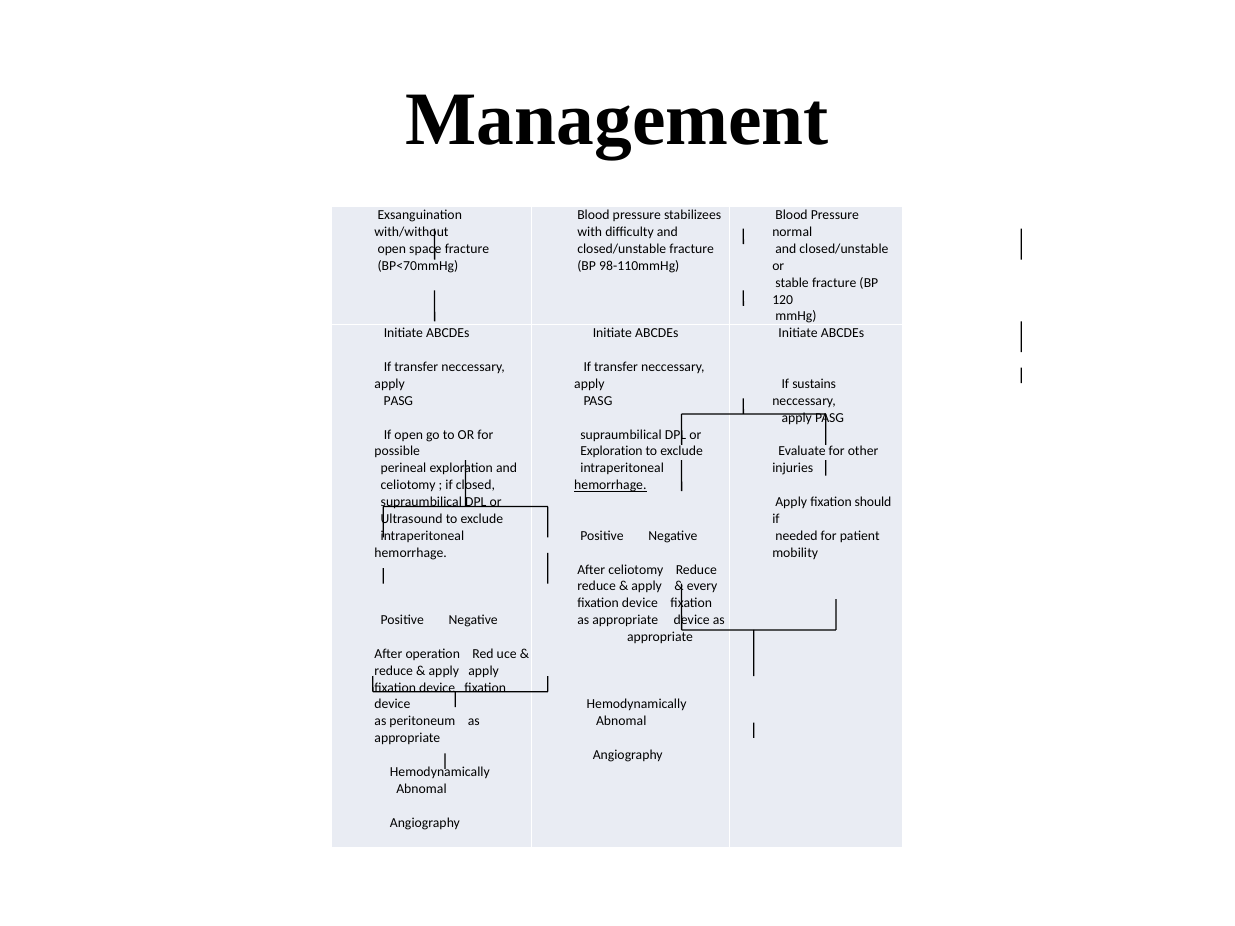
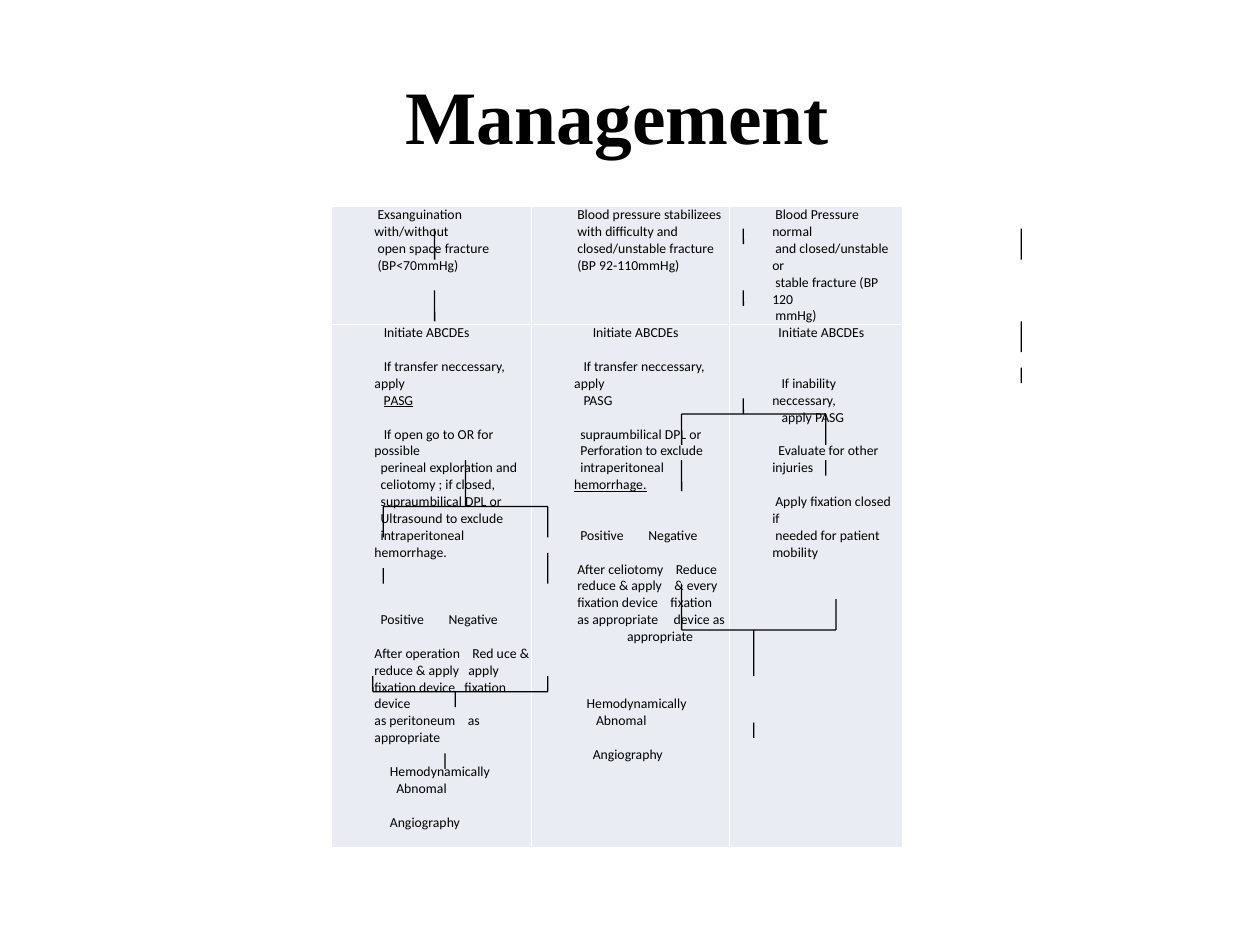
98-110mmHg: 98-110mmHg -> 92-110mmHg (639, 266)
sustains: sustains -> inability (814, 384)
PASG underline: none -> present (398, 401)
Exploration: Exploration -> Perforation (611, 452)
fixation should: should -> closed (873, 502)
